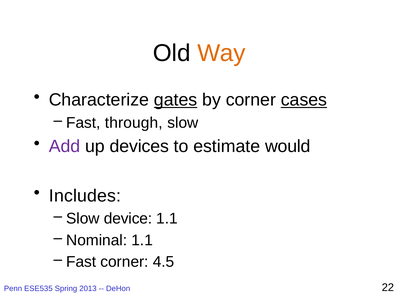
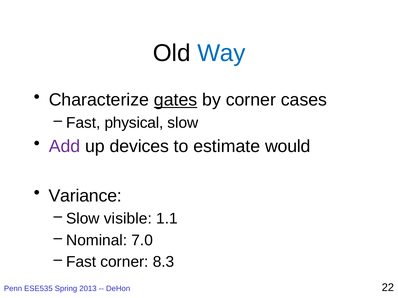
Way colour: orange -> blue (221, 53)
cases underline: present -> none (304, 100)
through: through -> physical (134, 123)
Includes: Includes -> Variance (85, 196)
device: device -> visible (128, 219)
Nominal 1.1: 1.1 -> 7.0 (142, 241)
4.5: 4.5 -> 8.3 (164, 262)
